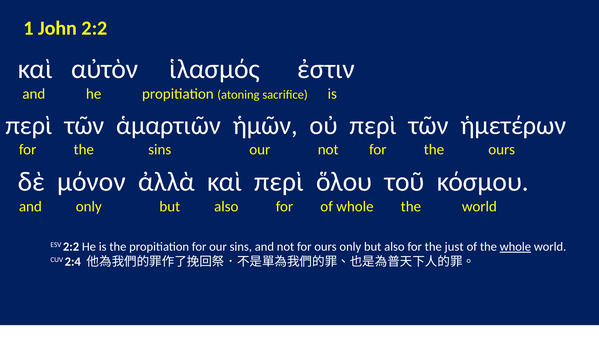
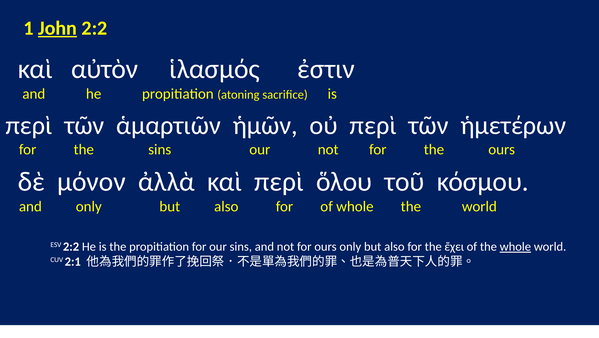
John underline: none -> present (58, 28)
just: just -> ἔχει (454, 247)
2:4: 2:4 -> 2:1 (73, 262)
